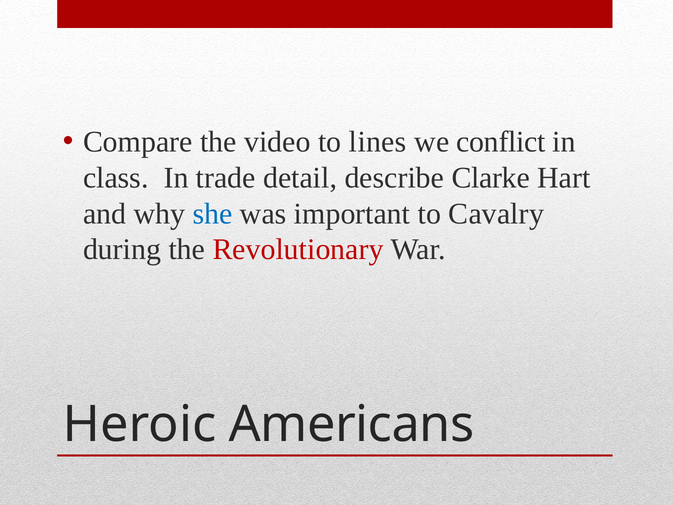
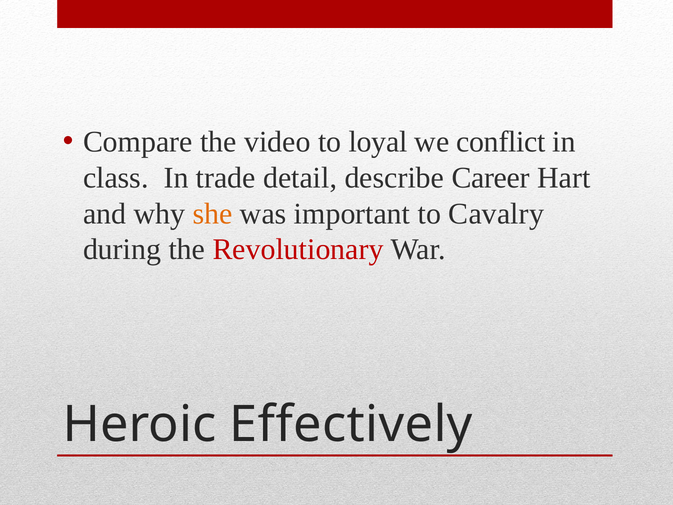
lines: lines -> loyal (378, 142)
Clarke: Clarke -> Career (491, 178)
she colour: blue -> orange (213, 214)
Americans: Americans -> Effectively (351, 424)
